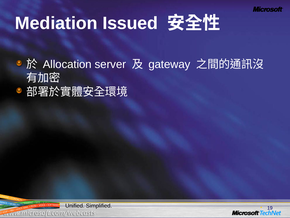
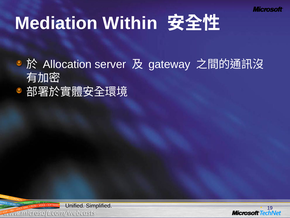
Issued: Issued -> Within (130, 23)
